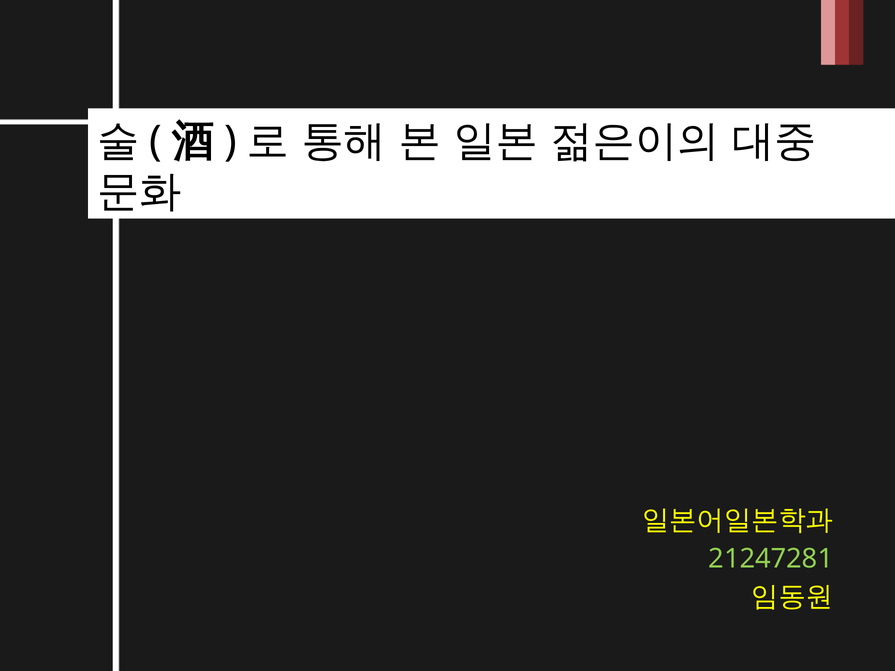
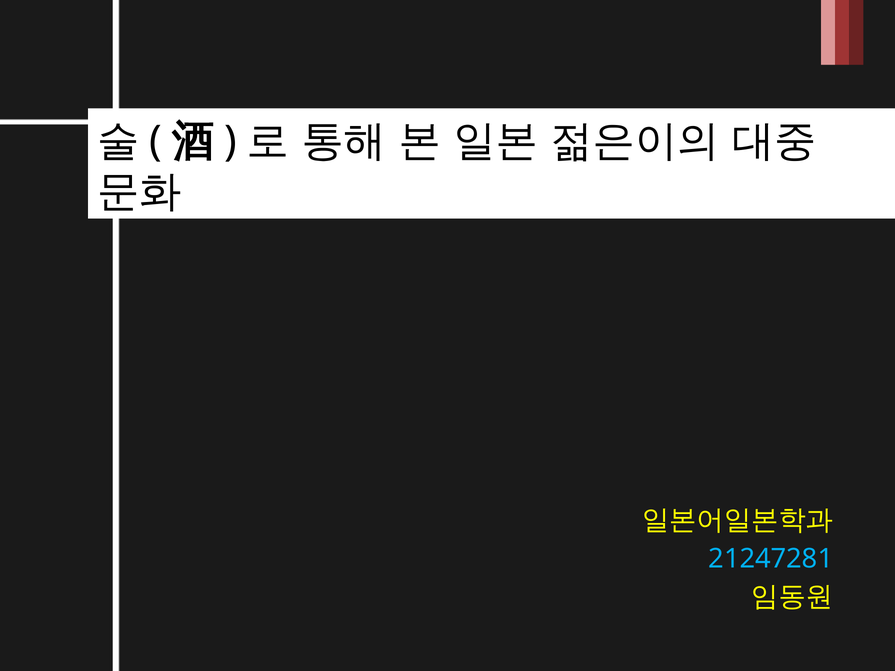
21247281 colour: light green -> light blue (771, 559)
